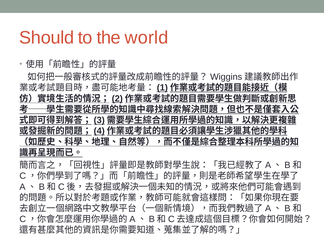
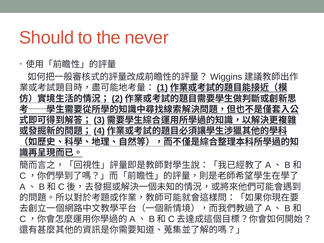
world: world -> never (147, 38)
